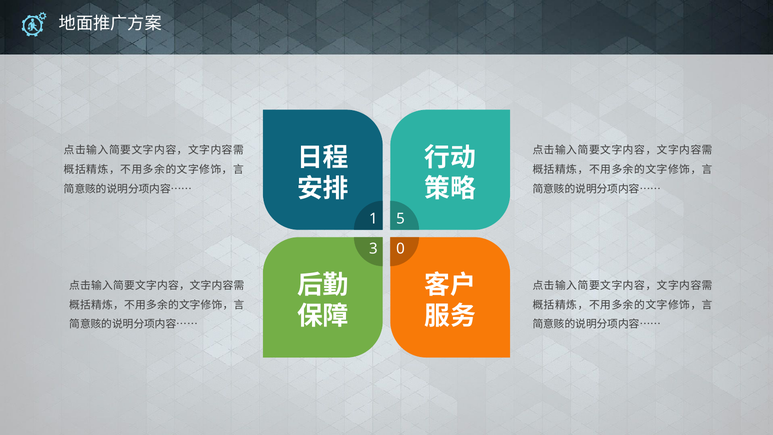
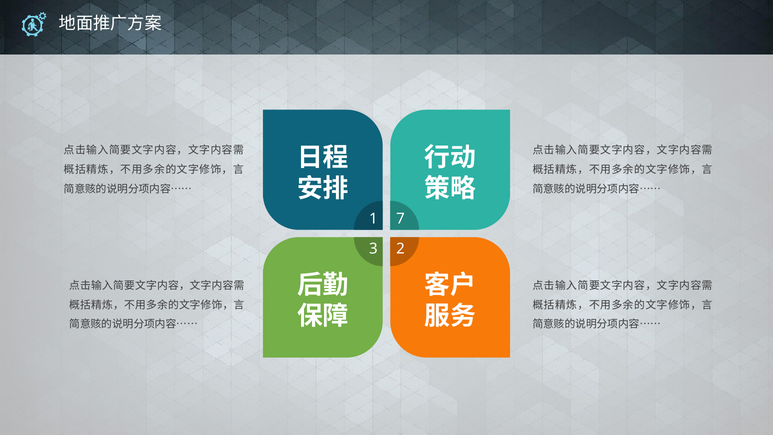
5: 5 -> 7 (401, 219)
0: 0 -> 2 (401, 249)
